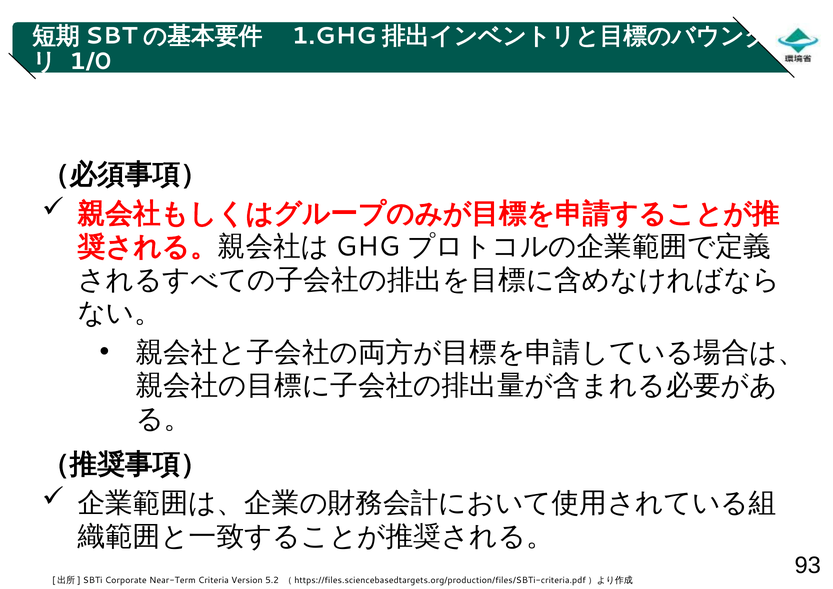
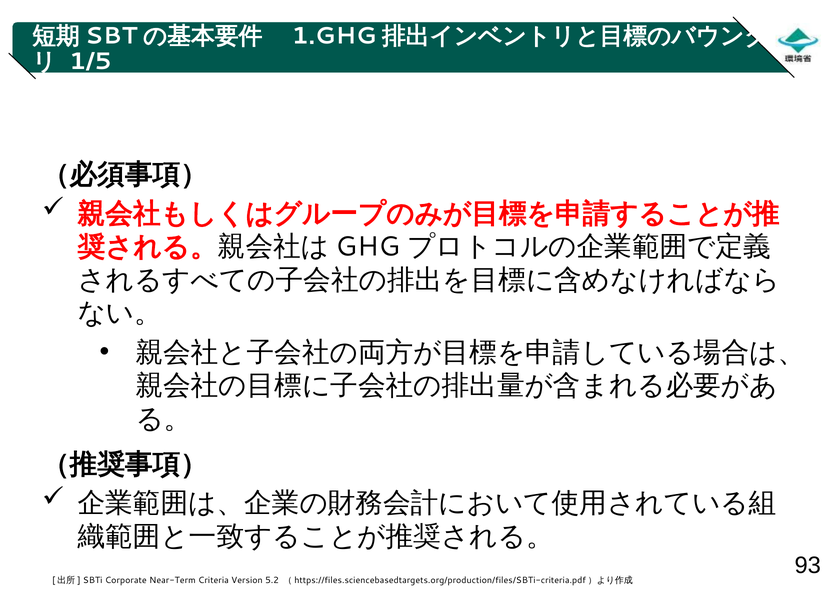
1/0: 1/0 -> 1/5 (90, 61)
